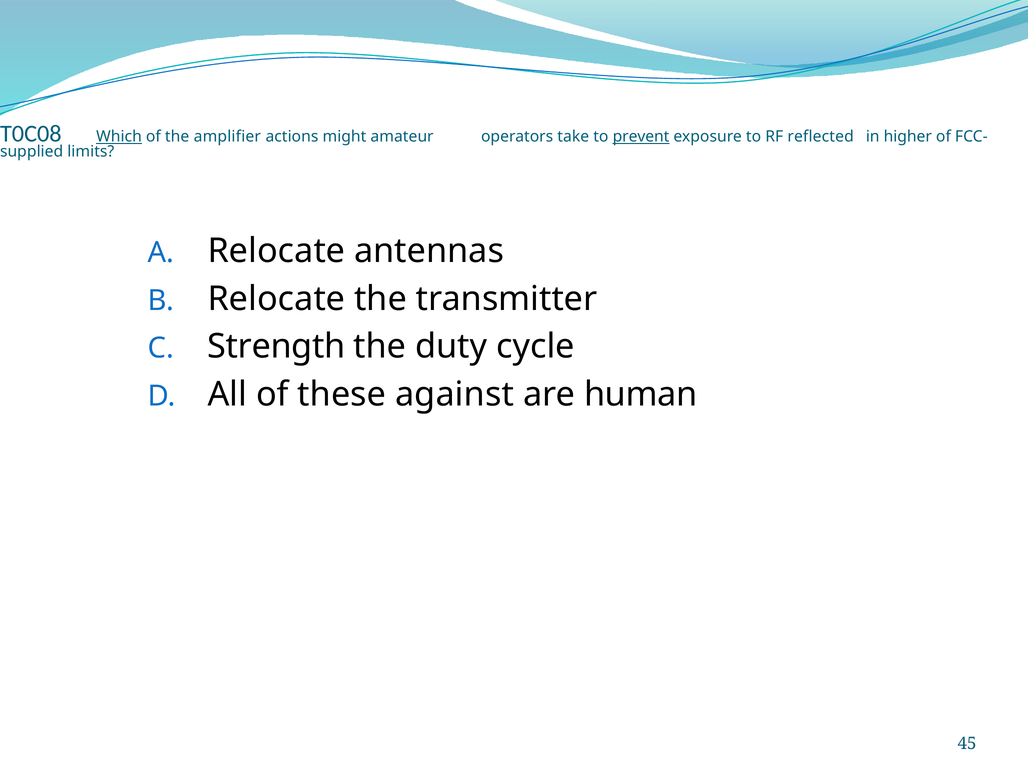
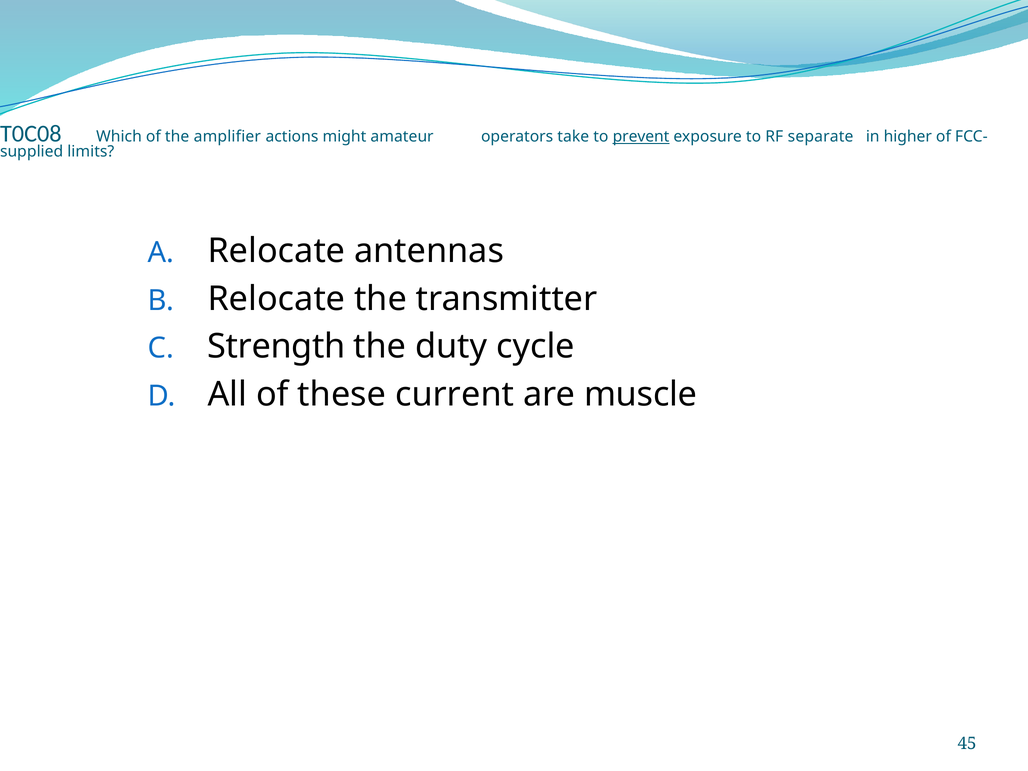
Which underline: present -> none (119, 137)
reflected: reflected -> separate (821, 137)
against: against -> current (455, 395)
human: human -> muscle (641, 395)
